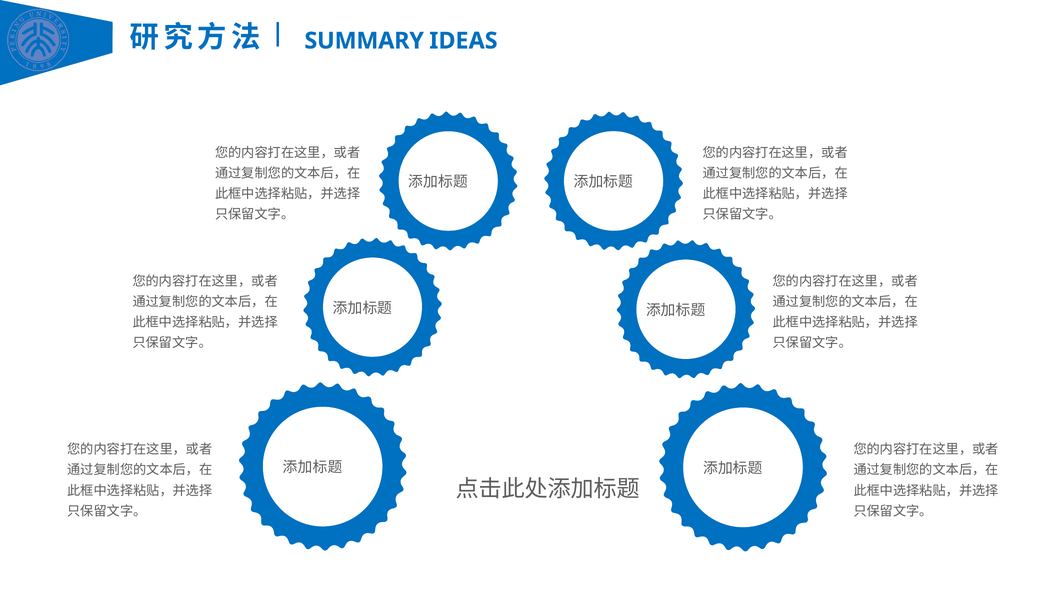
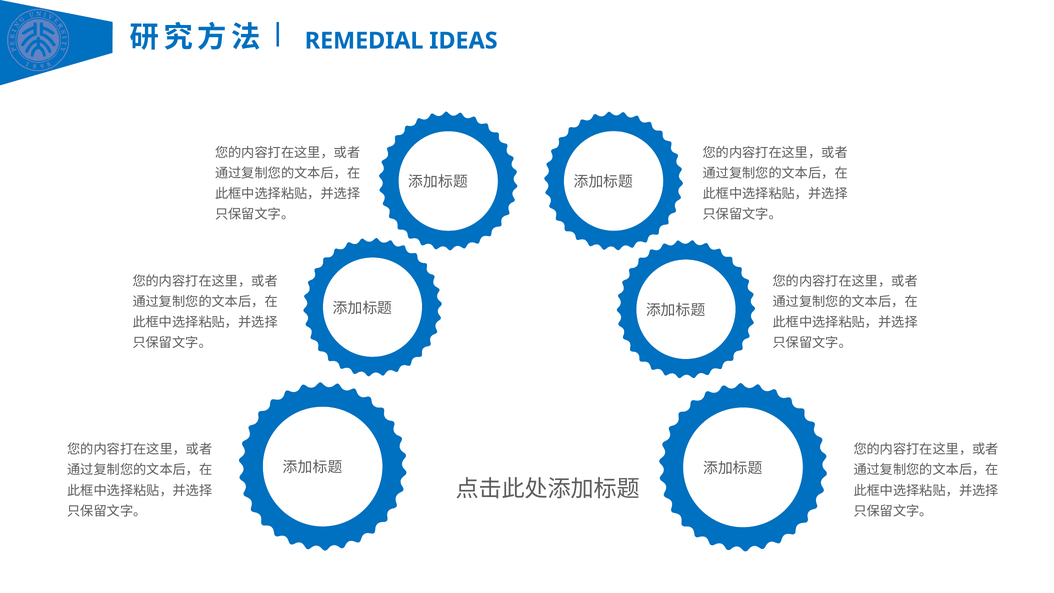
SUMMARY: SUMMARY -> REMEDIAL (364, 41)
